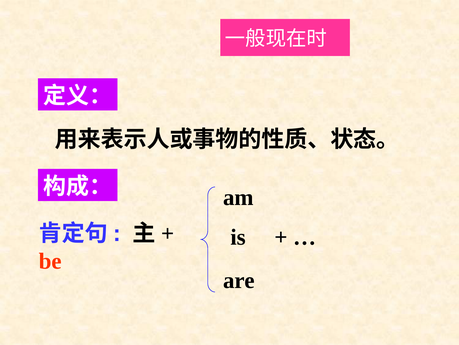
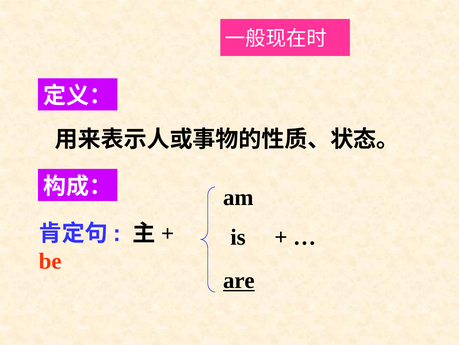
are underline: none -> present (239, 280)
